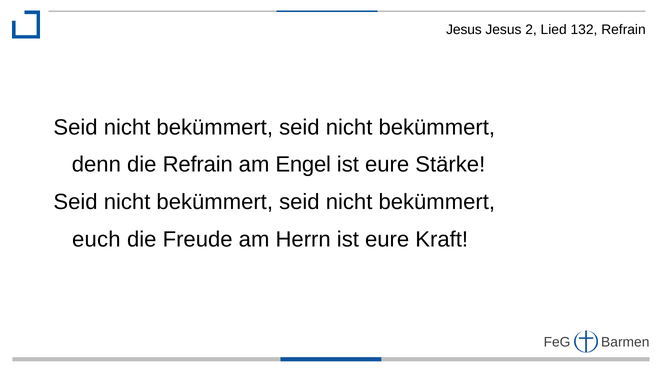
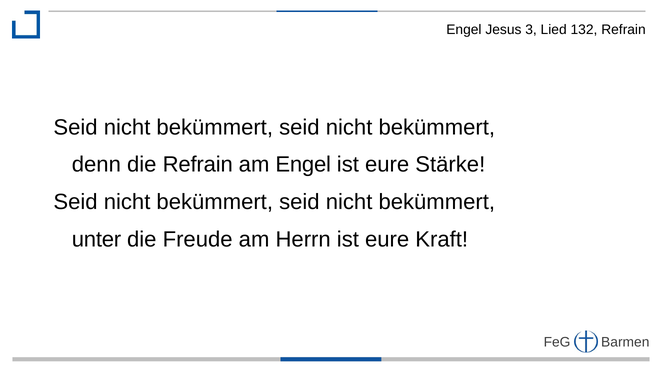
Jesus: Jesus -> Engel (464, 29)
2: 2 -> 3 (531, 29)
euch: euch -> unter (97, 240)
